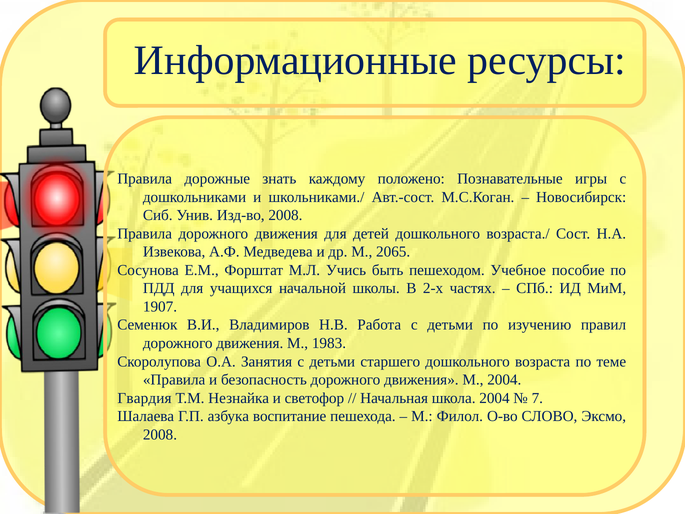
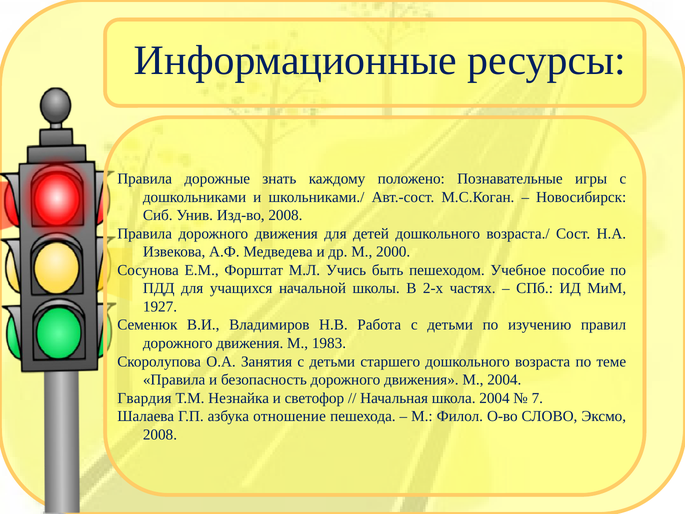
2065: 2065 -> 2000 (393, 252)
1907: 1907 -> 1927 (160, 307)
воспитание: воспитание -> отношение (290, 416)
